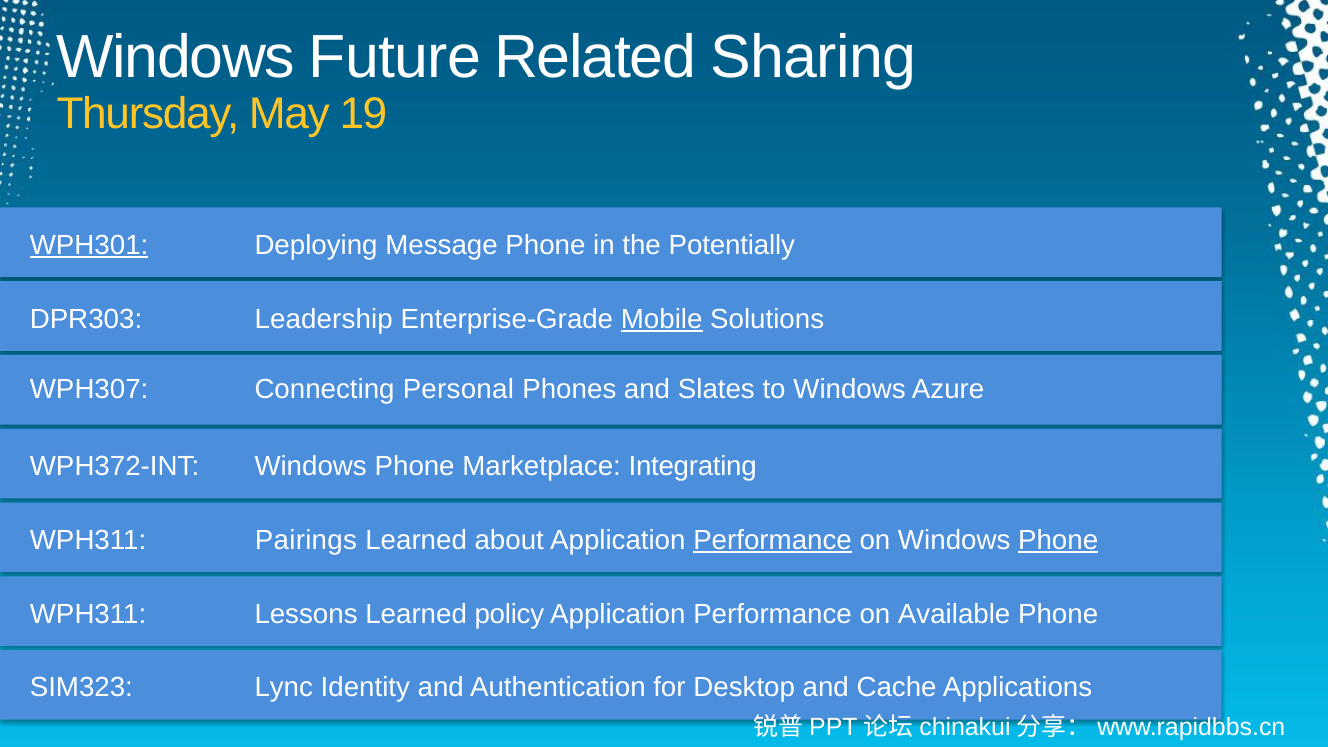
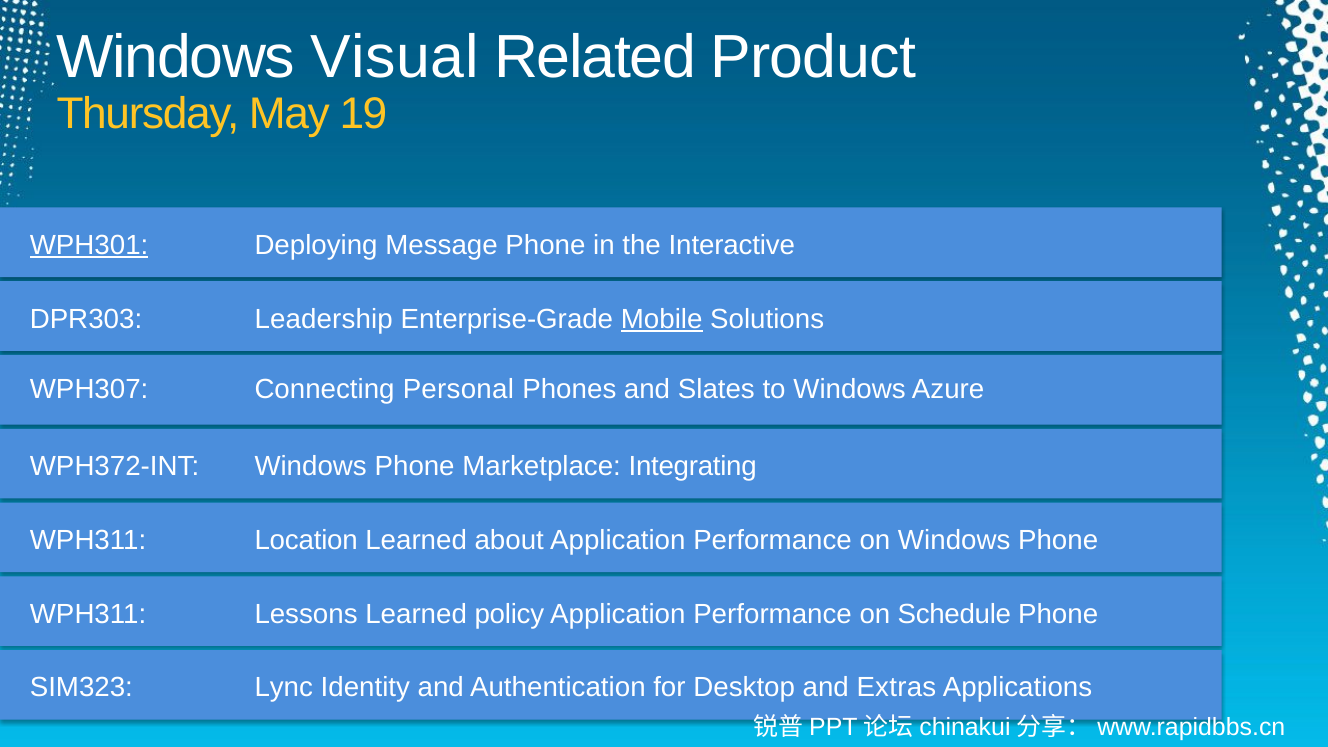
Future: Future -> Visual (395, 57)
Sharing: Sharing -> Product (813, 57)
Potentially: Potentially -> Interactive (732, 245)
Pairings: Pairings -> Location (306, 540)
Performance underline: present -> none (773, 540)
Phone underline: present -> none (1058, 540)
Available: Available -> Schedule (954, 614)
Cache: Cache -> Extras (896, 688)
